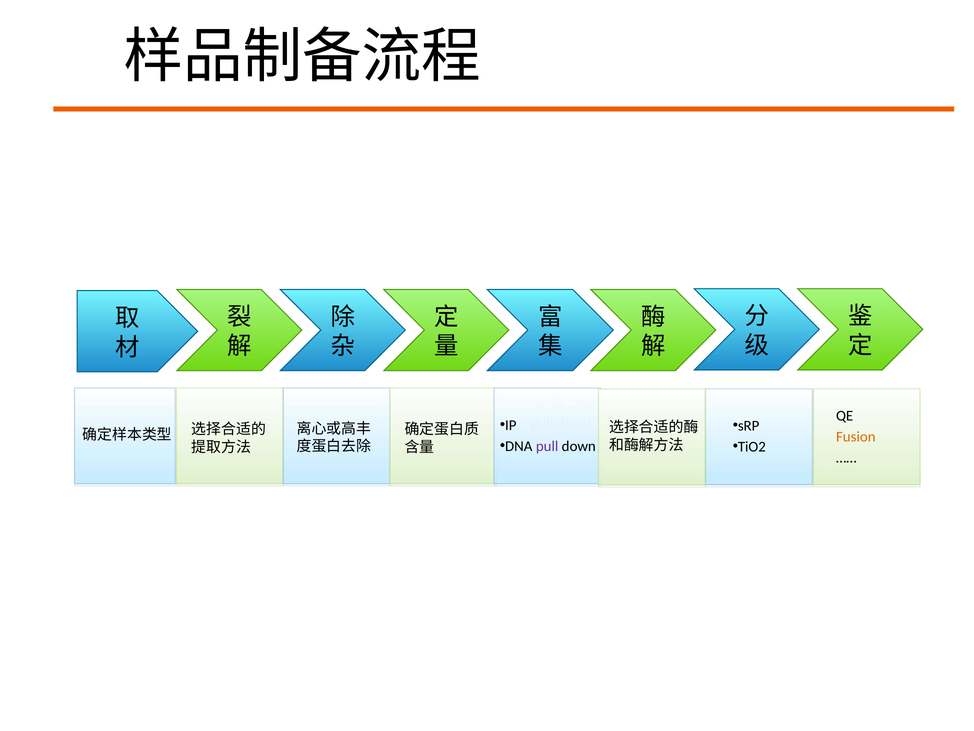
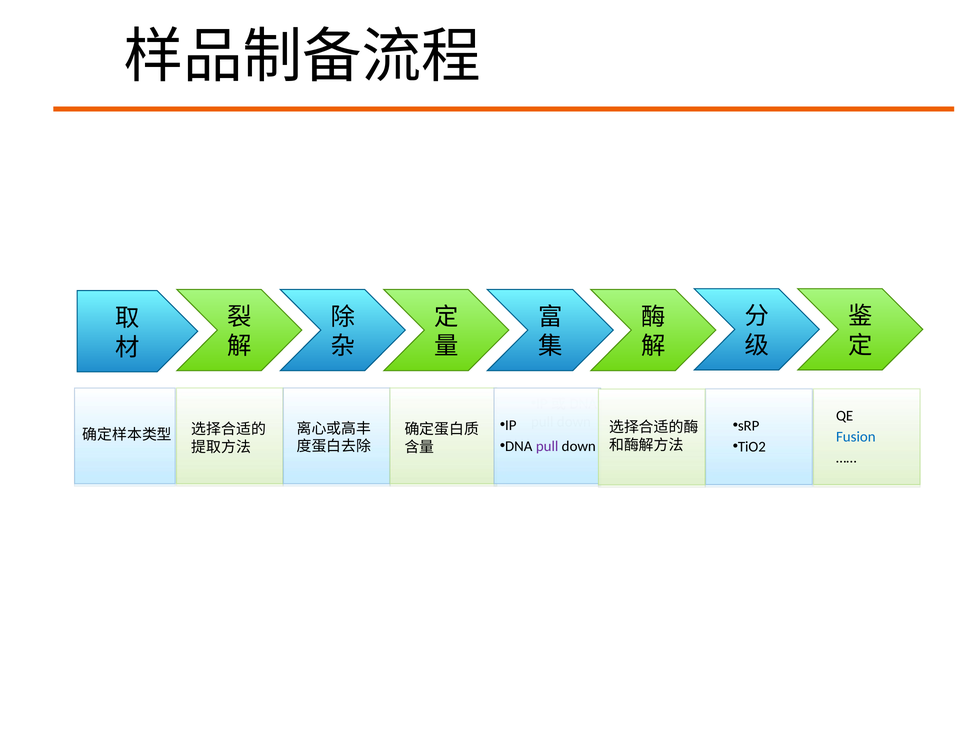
Fusion colour: orange -> blue (856, 437)
